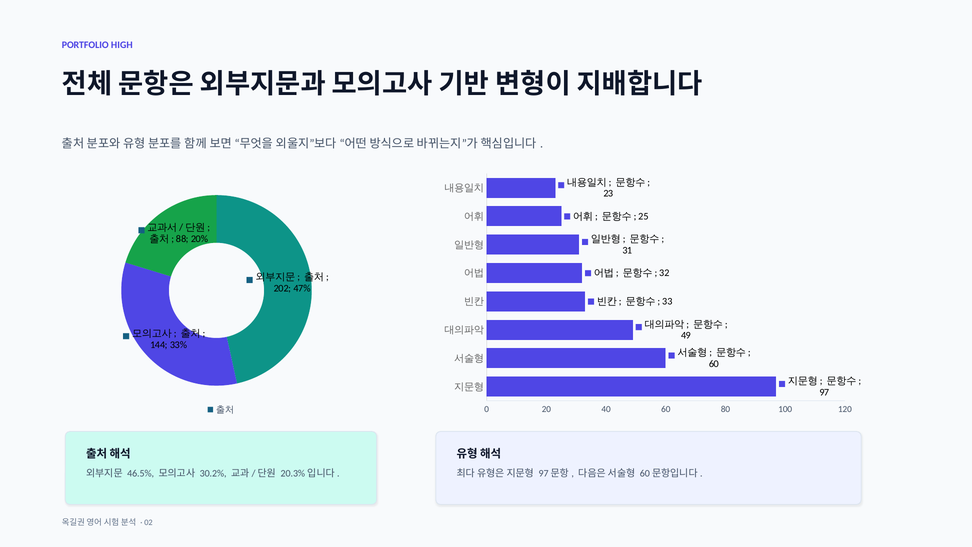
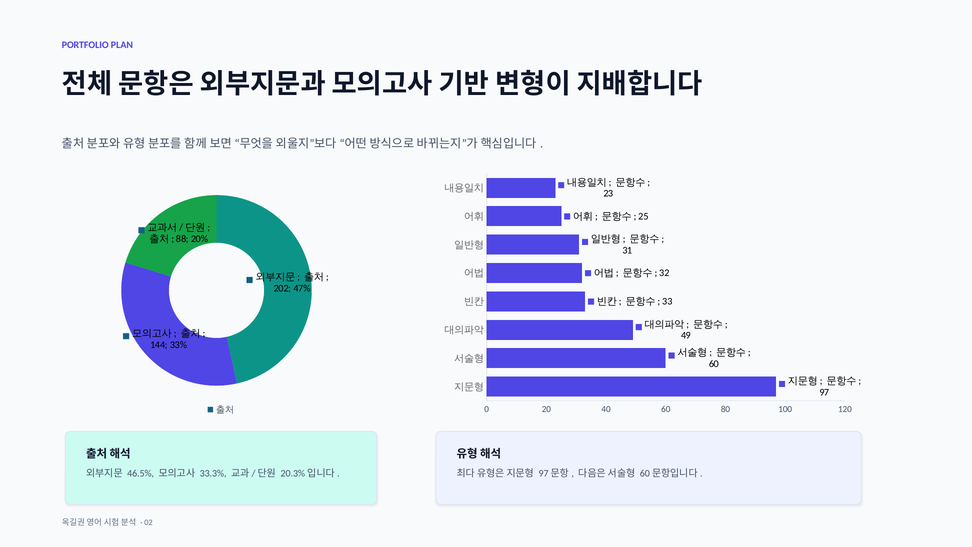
HIGH: HIGH -> PLAN (122, 45)
30.2%: 30.2% -> 33.3% (213, 473)
